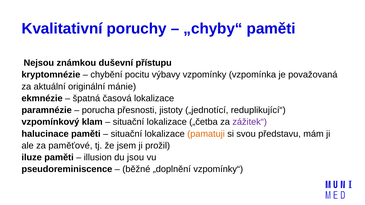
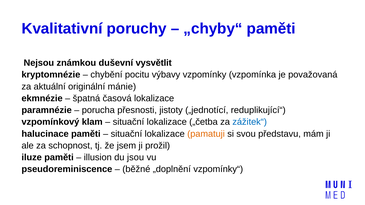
přístupu: přístupu -> vysvětlit (154, 63)
zážitek“ colour: purple -> blue (250, 122)
paměťové: paměťové -> schopnost (70, 146)
